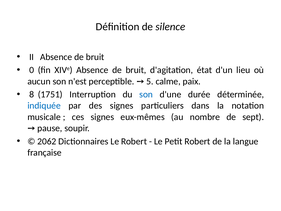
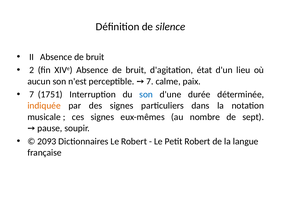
0: 0 -> 2 (32, 70)
perceptible 5: 5 -> 7 (150, 81)
8: 8 -> 7 (32, 94)
indiquée colour: blue -> orange (44, 106)
2062: 2062 -> 2093 (47, 141)
